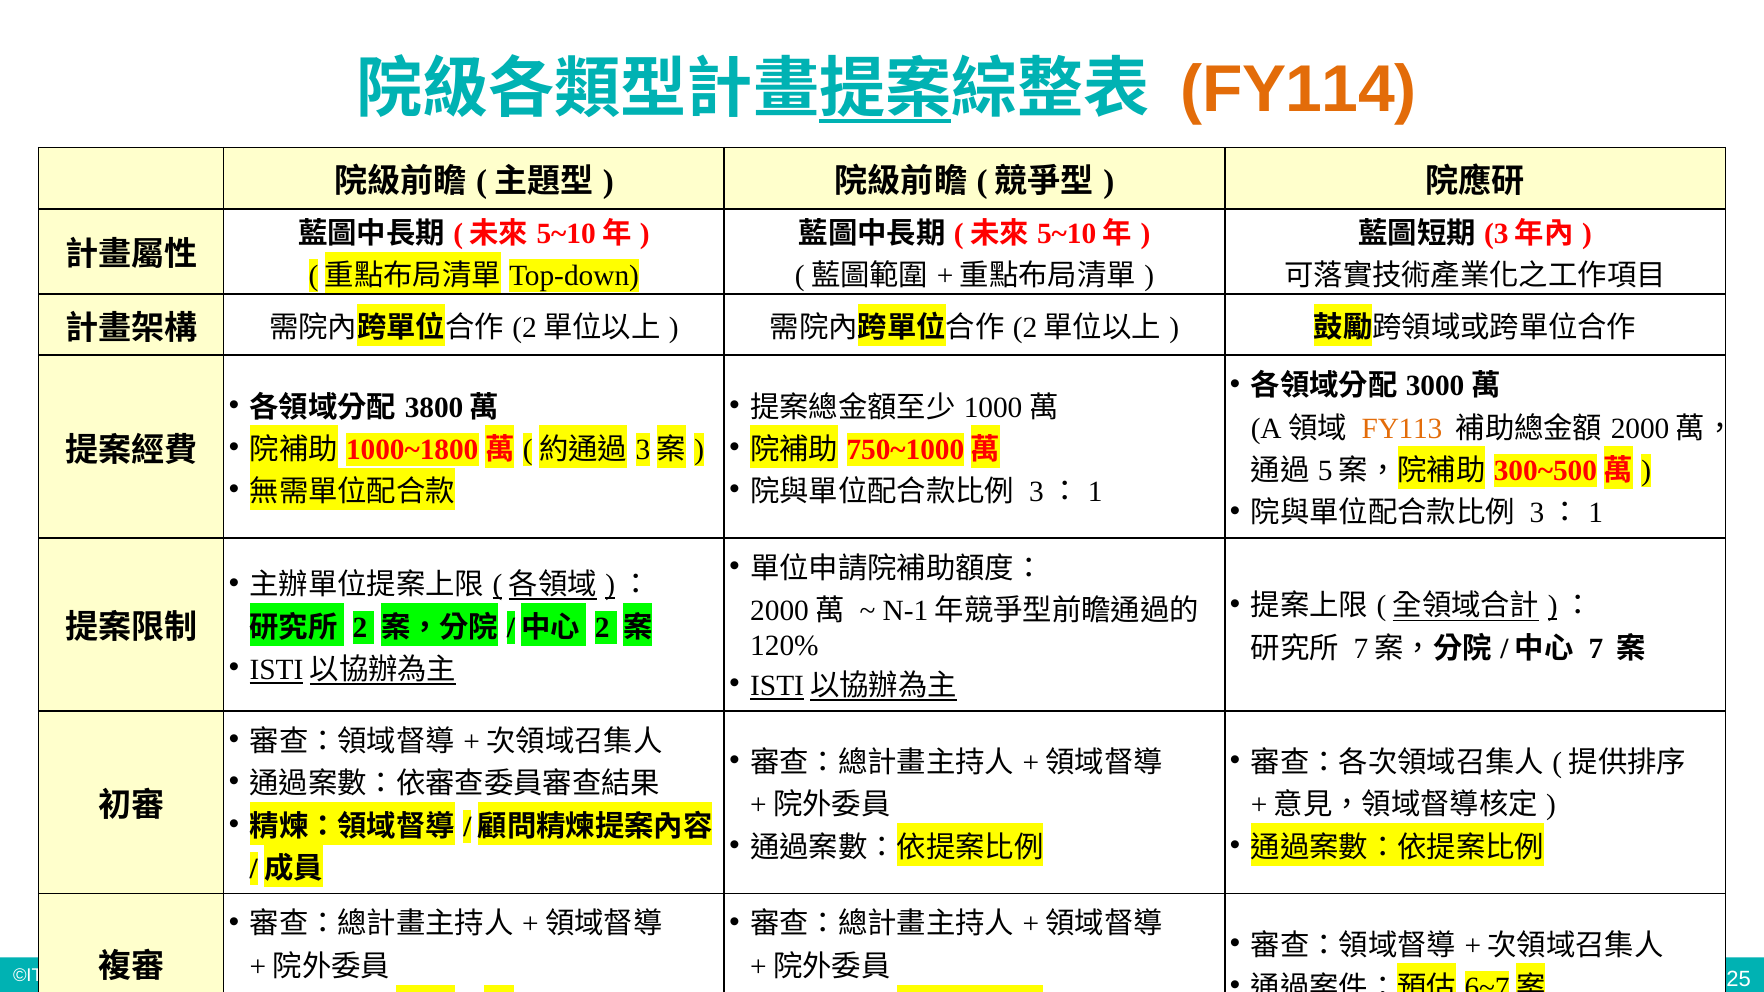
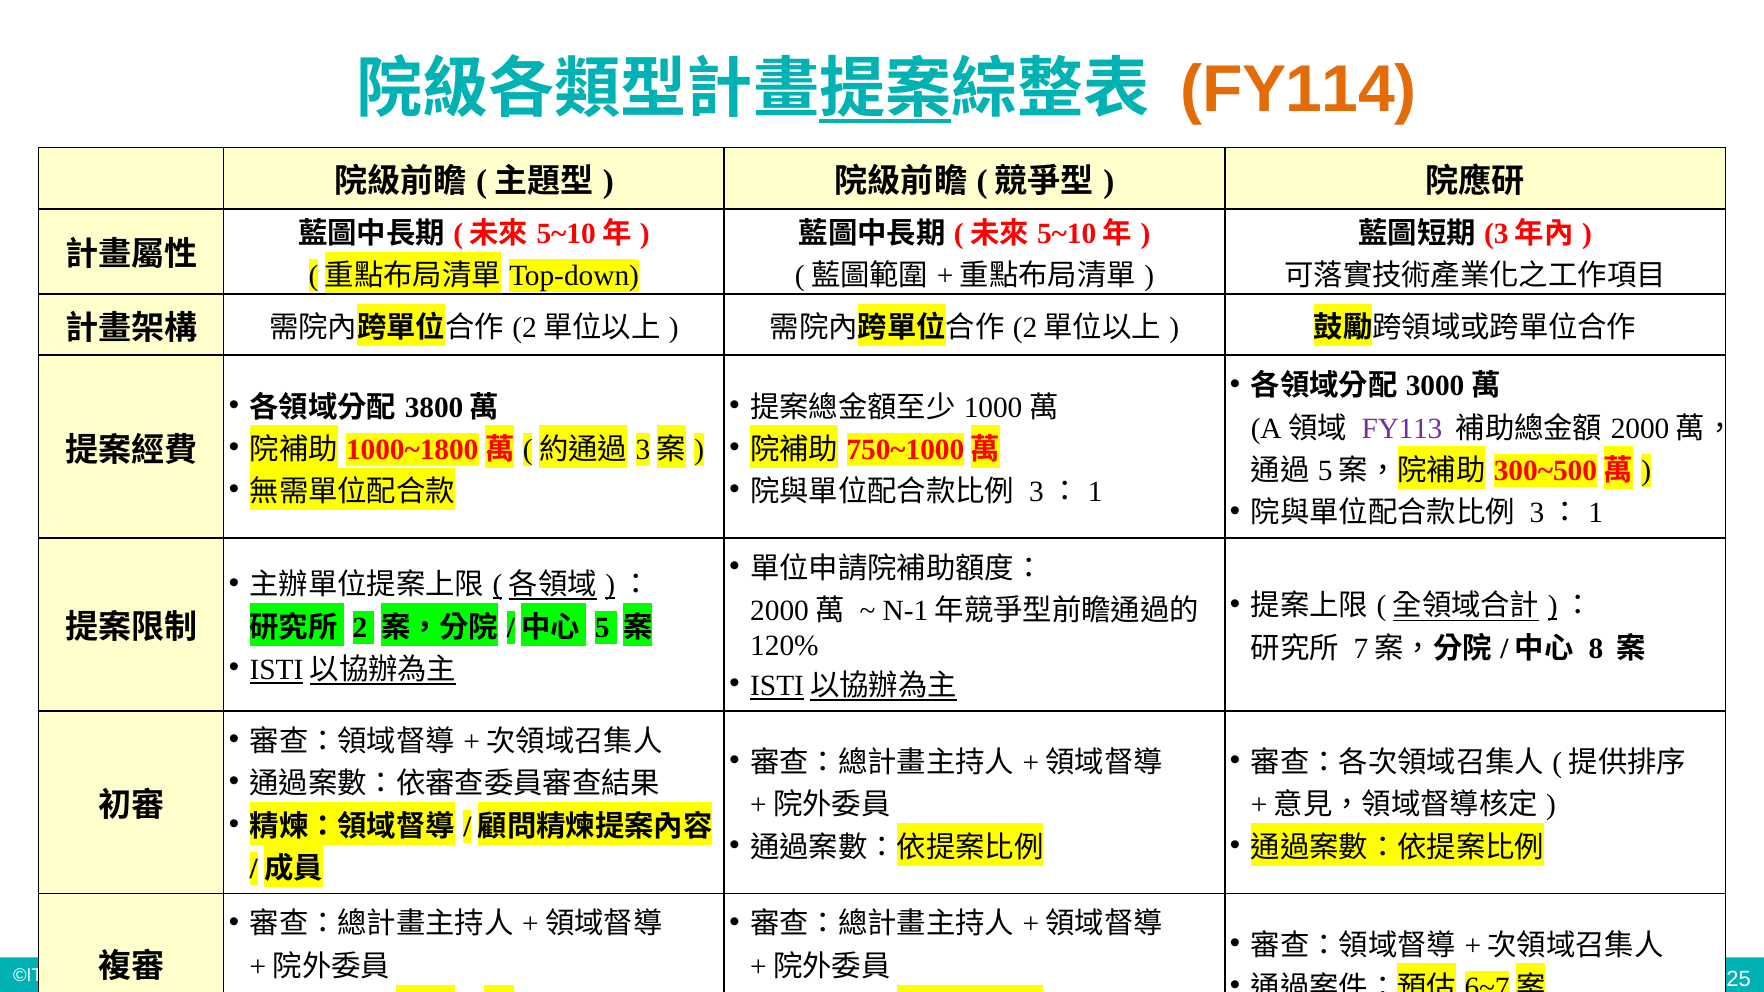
FY113 colour: orange -> purple (1402, 429)
2: 2 -> 5 (602, 628)
7: 7 -> 8 (1596, 649)
